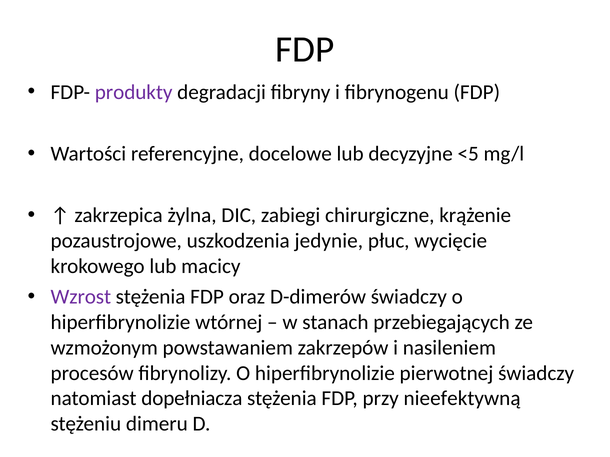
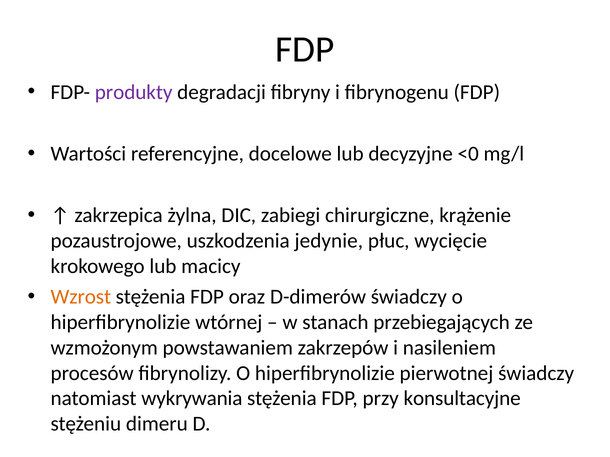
<5: <5 -> <0 (468, 154)
Wzrost colour: purple -> orange (81, 297)
dopełniacza: dopełniacza -> wykrywania (192, 399)
nieefektywną: nieefektywną -> konsultacyjne (462, 399)
